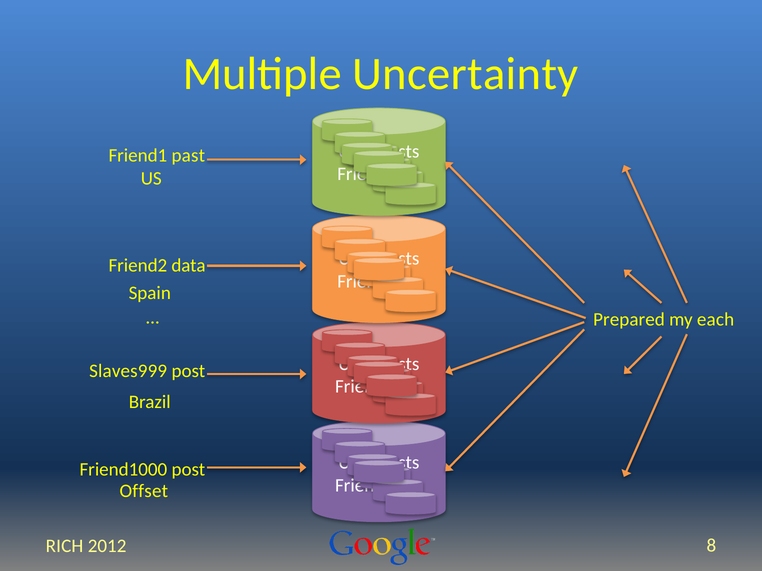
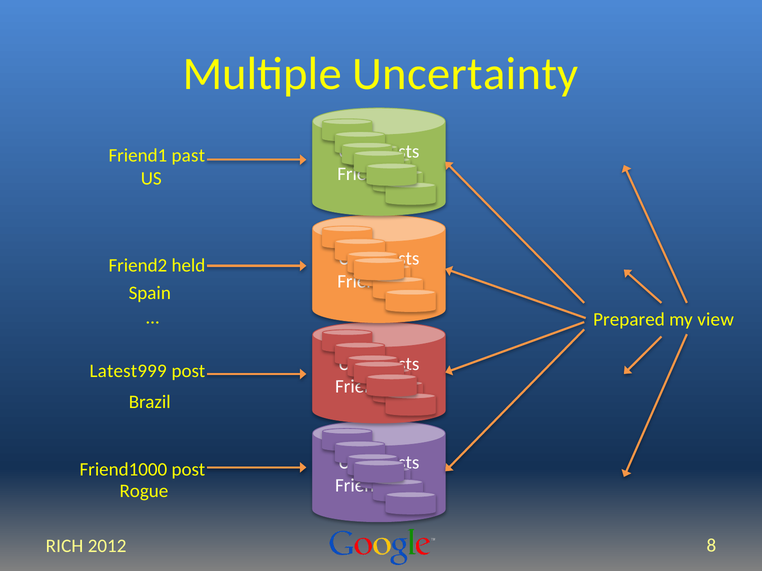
data: data -> held (188, 266)
each: each -> view (716, 320)
Slaves999: Slaves999 -> Latest999 (128, 371)
Offset: Offset -> Rogue (144, 491)
